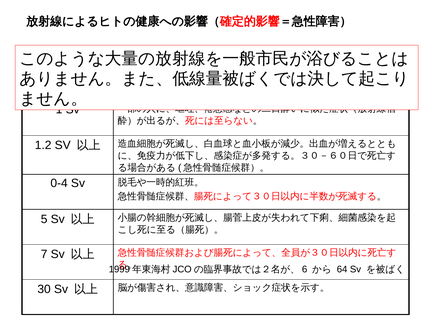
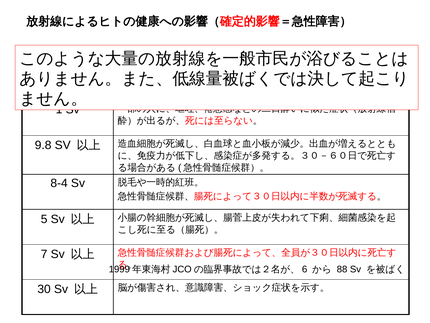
1.2: 1.2 -> 9.8 (43, 145)
0-4: 0-4 -> 8-4 (59, 183)
64: 64 -> 88 (342, 269)
